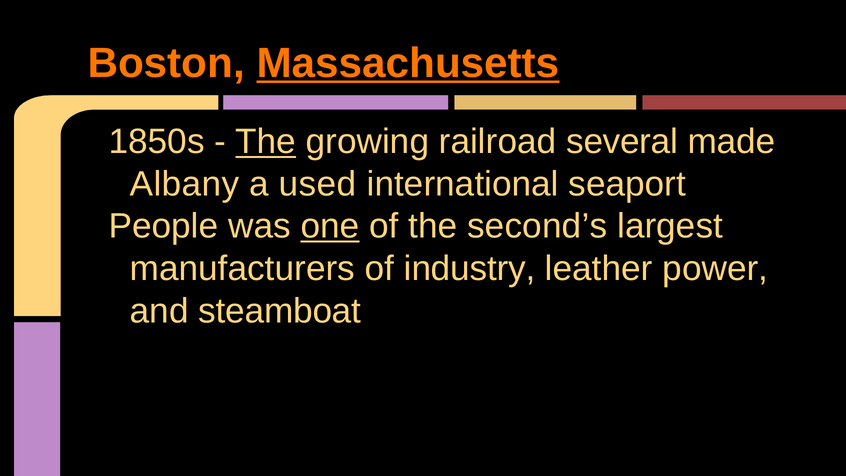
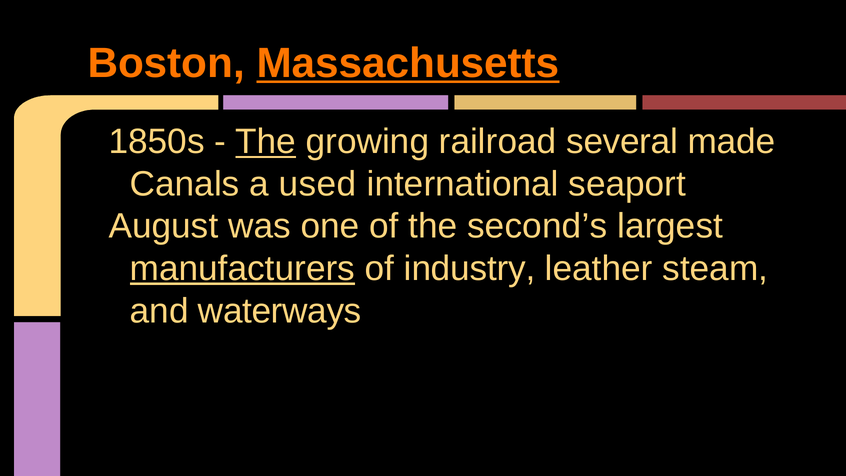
Albany: Albany -> Canals (185, 184)
People: People -> August (164, 226)
one underline: present -> none (330, 226)
manufacturers underline: none -> present (242, 269)
power: power -> steam (715, 269)
steamboat: steamboat -> waterways (280, 311)
